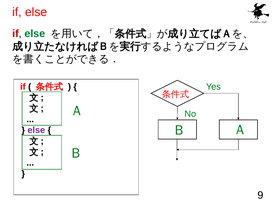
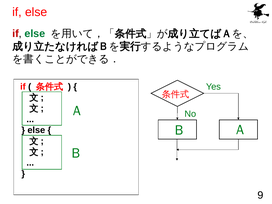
else colour: purple -> black (36, 130)
